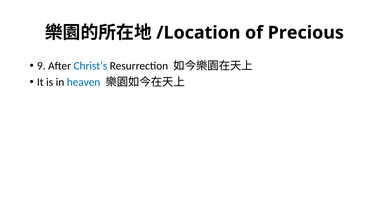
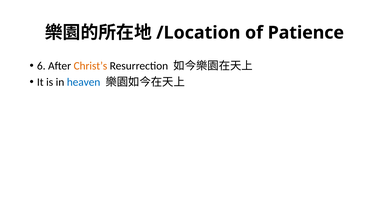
Precious: Precious -> Patience (306, 33)
9: 9 -> 6 (41, 66)
Christ’s colour: blue -> orange (90, 66)
